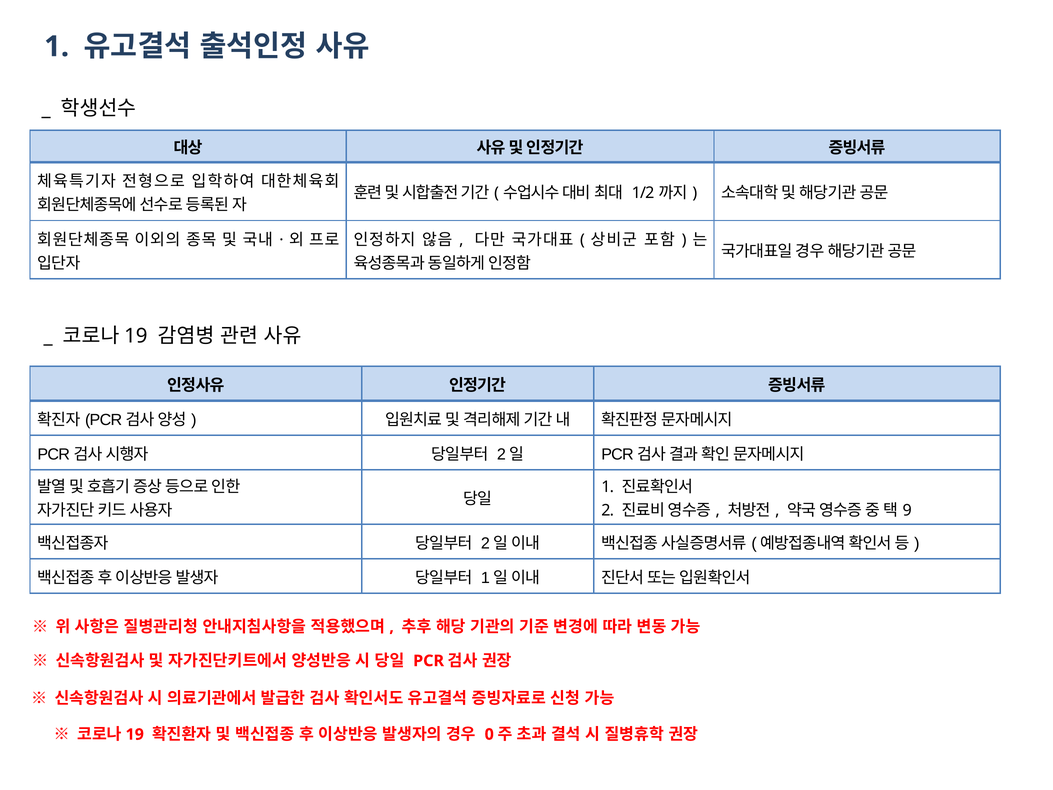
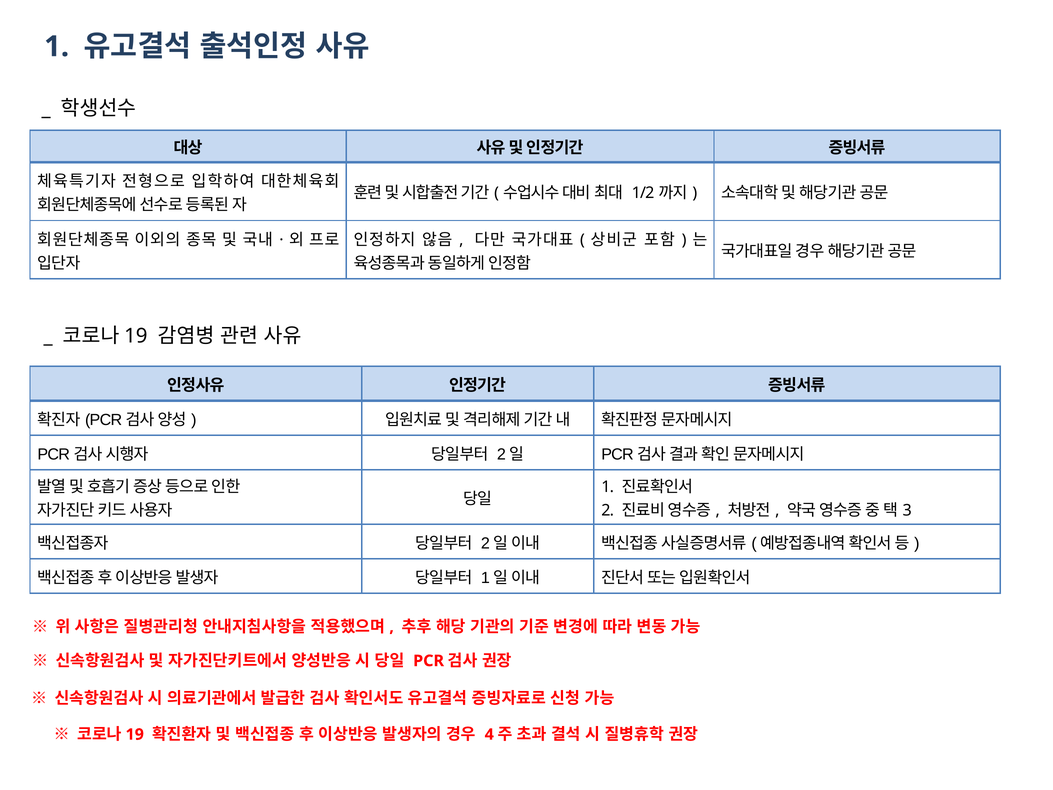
9: 9 -> 3 (907, 510)
0: 0 -> 4 (489, 734)
